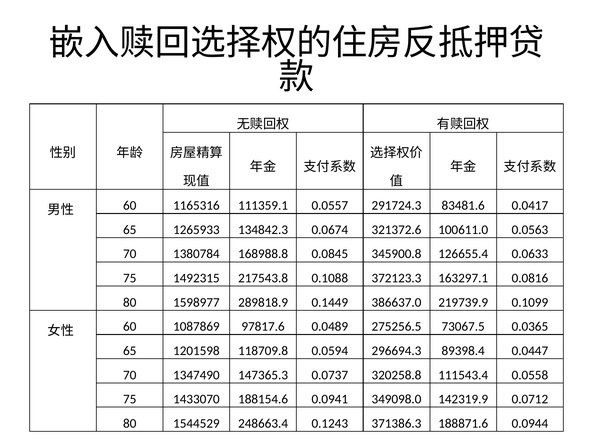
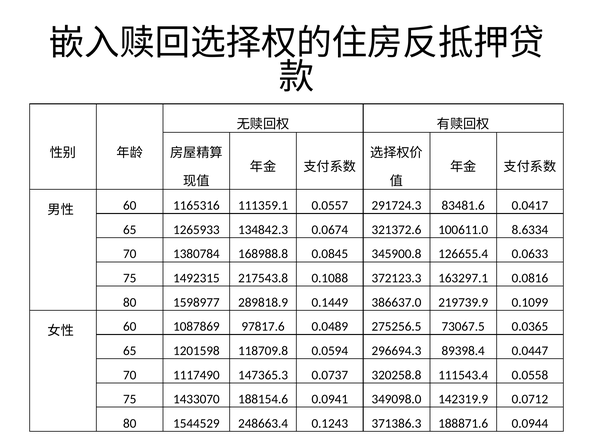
0.0563: 0.0563 -> 8.6334 (530, 230)
1347490: 1347490 -> 1117490 (196, 375)
